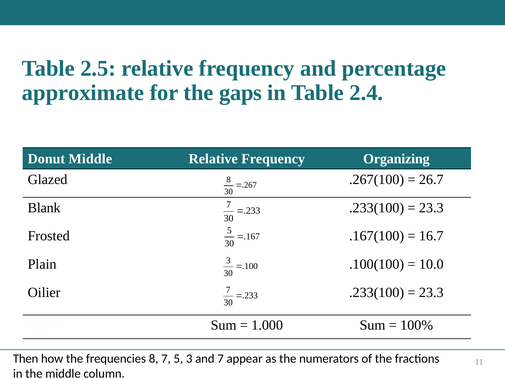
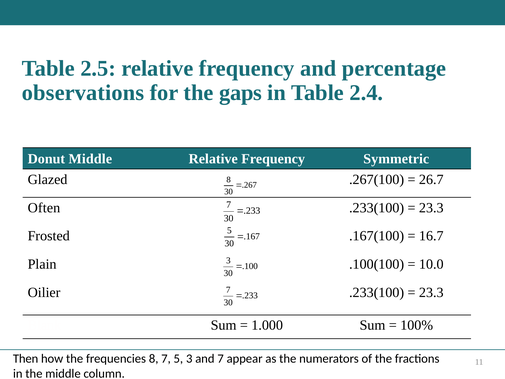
approximate: approximate -> observations (83, 93)
Organizing: Organizing -> Symmetric (396, 159)
Blank: Blank -> Often (44, 208)
